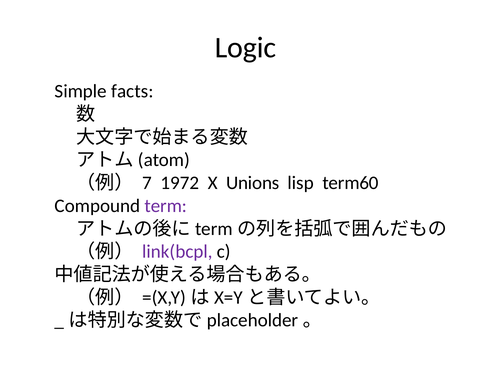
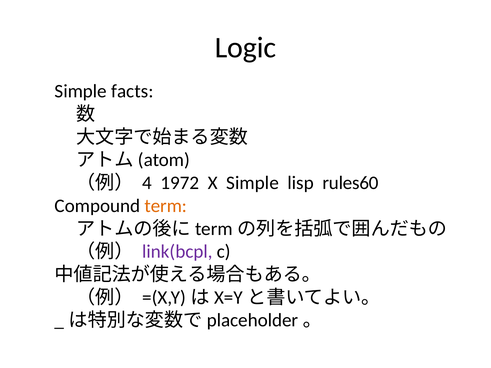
7: 7 -> 4 (147, 183)
X Unions: Unions -> Simple (253, 183)
term60: term60 -> rules60 (351, 183)
term colour: purple -> orange (166, 206)
